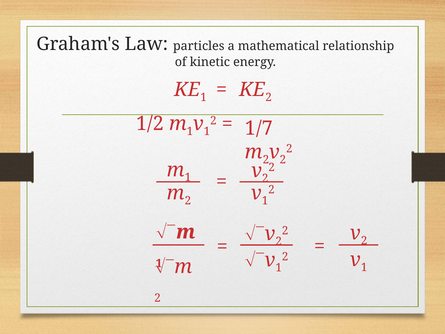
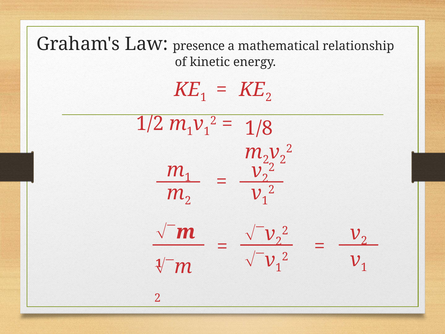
particles: particles -> presence (199, 46)
1/7: 1/7 -> 1/8 (259, 128)
